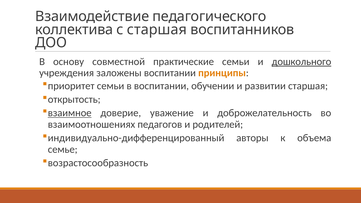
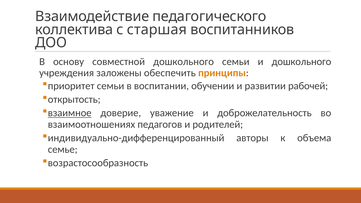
совместной практические: практические -> дошкольного (184, 62)
дошкольного underline: present -> none (301, 62)
заложены воспитании: воспитании -> обеспечить (170, 73)
развитии старшая: старшая -> рабочей (308, 86)
